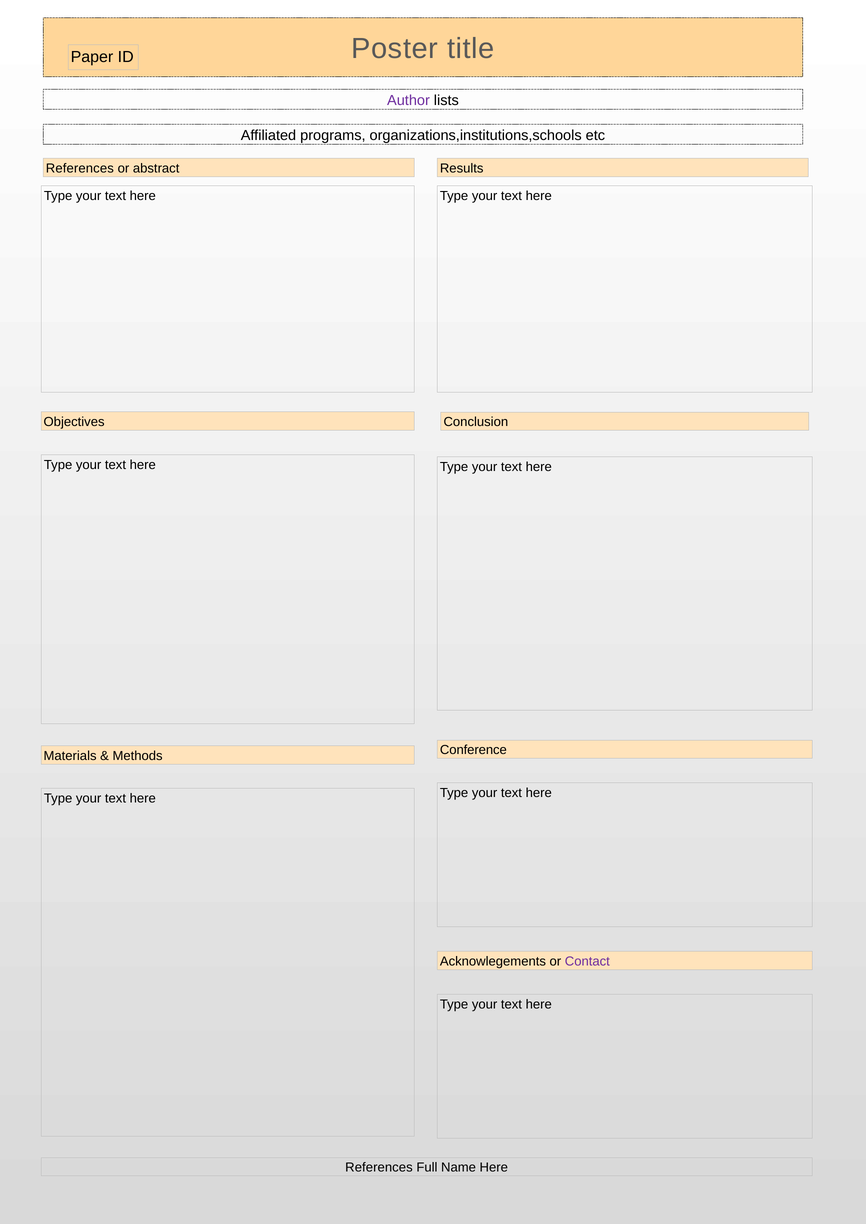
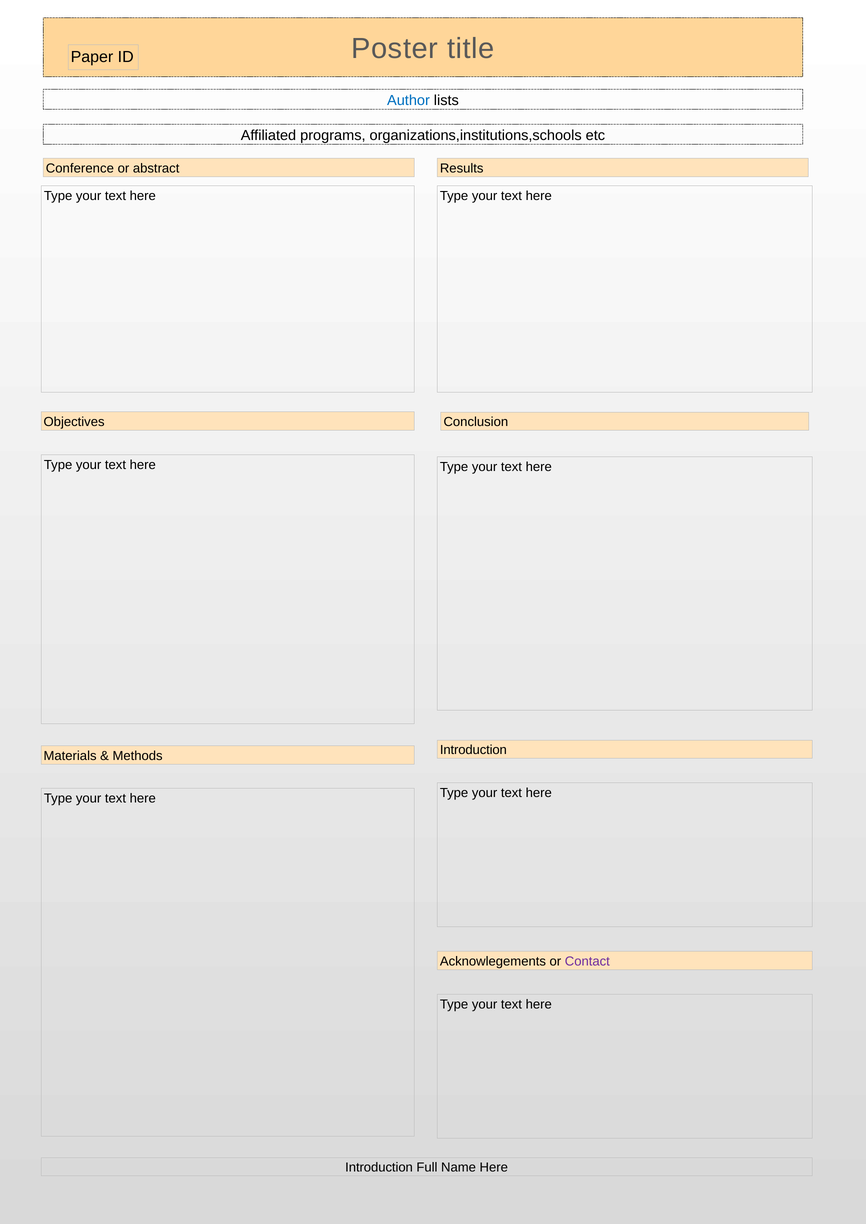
Author colour: purple -> blue (408, 100)
References: References -> Conference (80, 168)
Conference: Conference -> Introduction (473, 750)
References: References -> Introduction (379, 1168)
